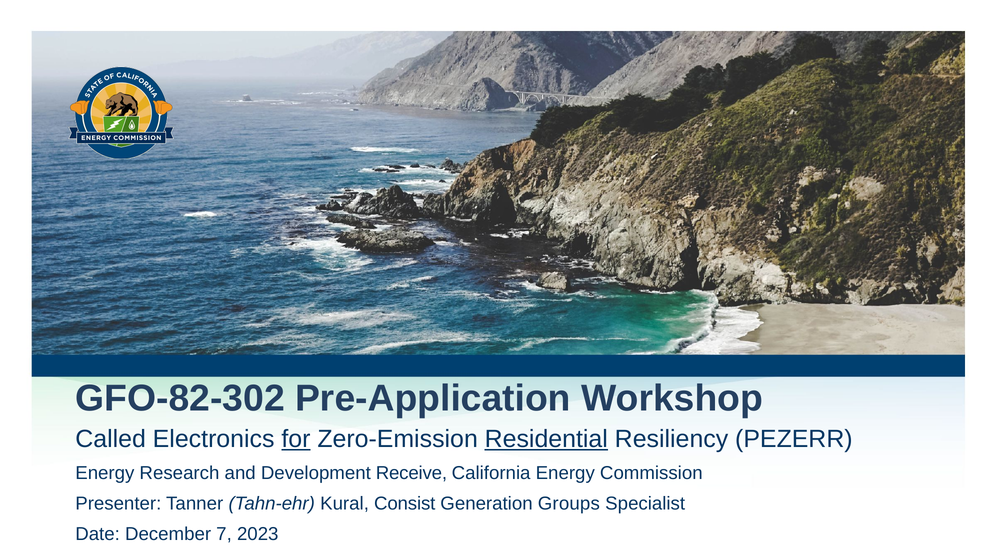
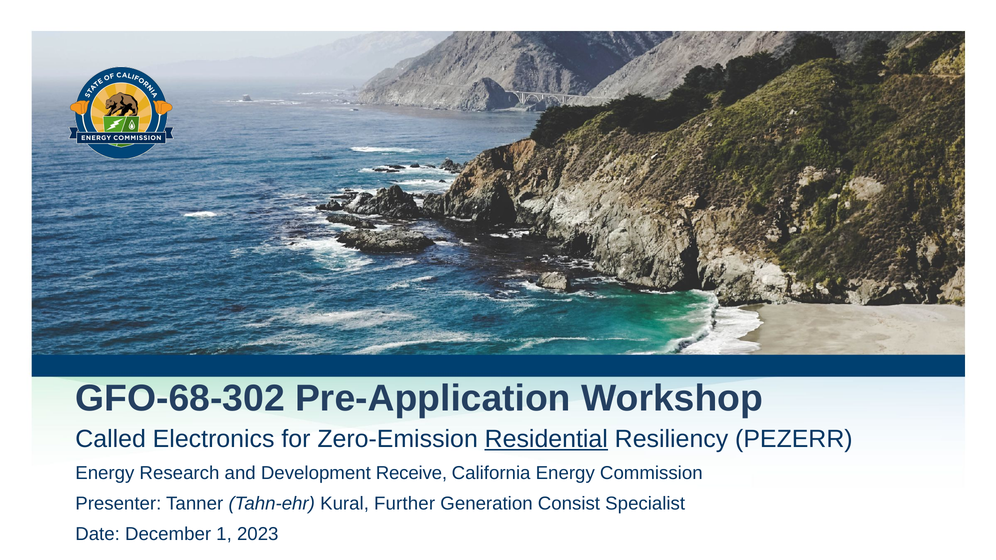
GFO-82-302: GFO-82-302 -> GFO-68-302 (180, 399)
for underline: present -> none (296, 439)
Consist: Consist -> Further (405, 504)
Groups: Groups -> Consist (569, 504)
7: 7 -> 1 (224, 534)
